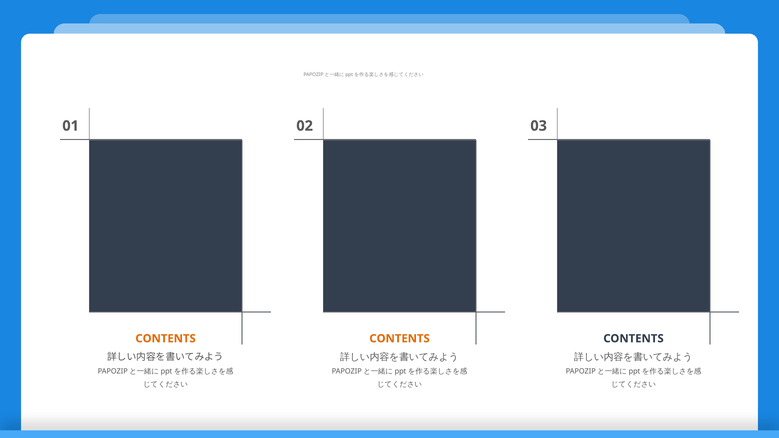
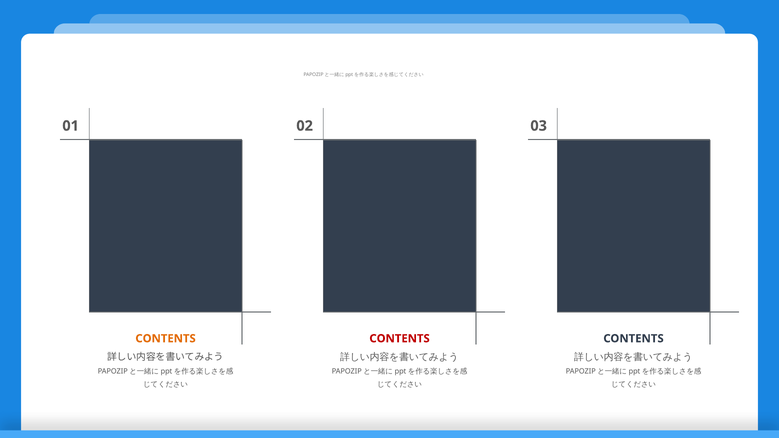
CONTENTS colour: orange -> red (400, 339)
